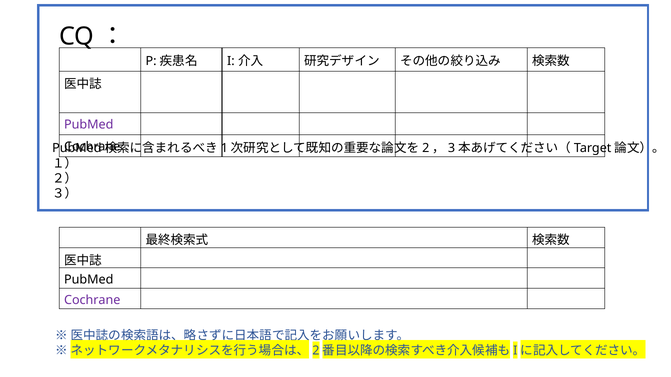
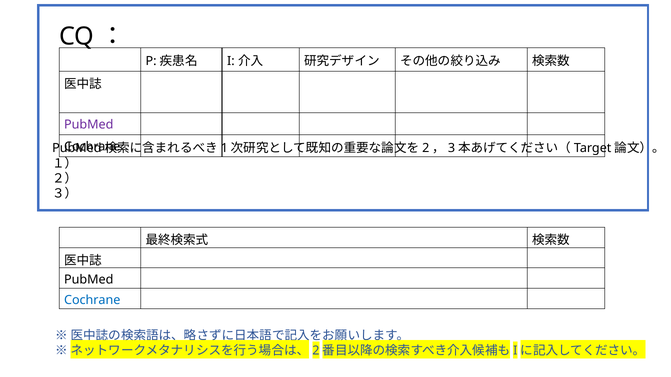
Cochrane colour: purple -> blue (92, 300)
